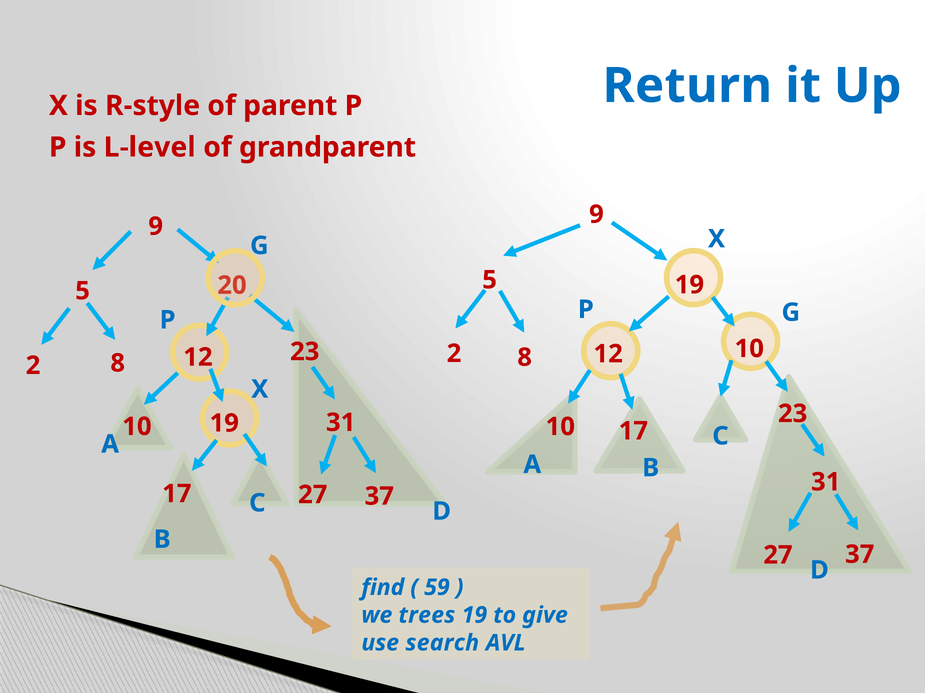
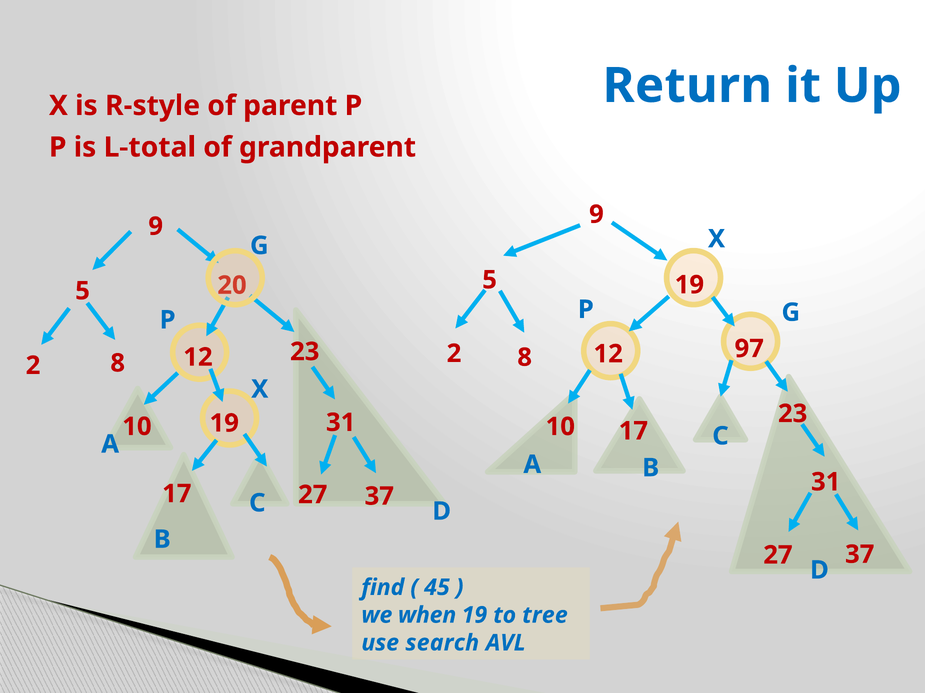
L-level: L-level -> L-total (150, 147)
12 10: 10 -> 97 (749, 349)
59: 59 -> 45 (437, 588)
trees: trees -> when (427, 616)
give: give -> tree (545, 616)
